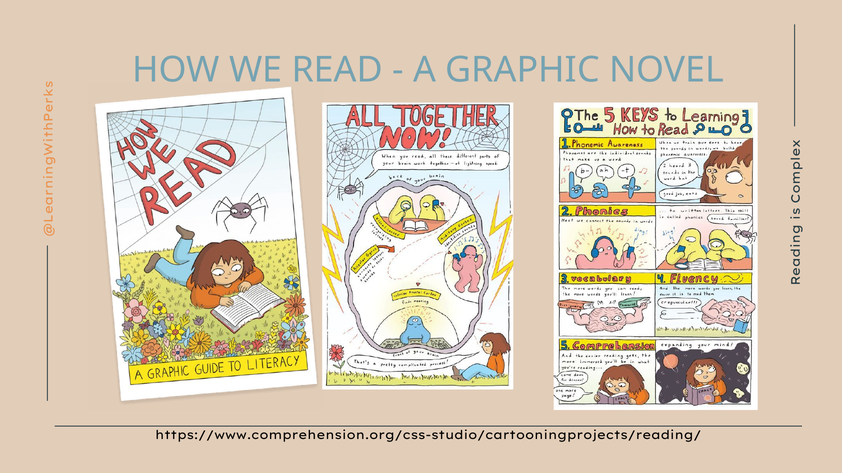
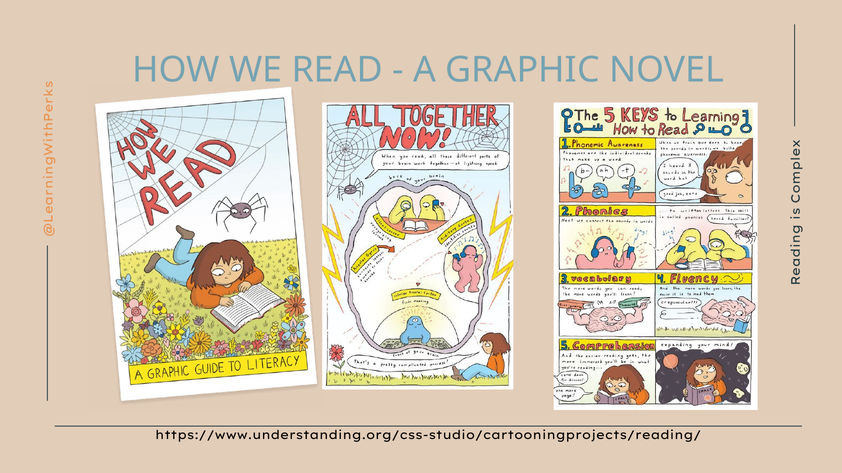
https://www.comprehension.org/css-studio/cartooningprojects/reading/: https://www.comprehension.org/css-studio/cartooningprojects/reading/ -> https://www.understanding.org/css-studio/cartooningprojects/reading/ (428, 436)
